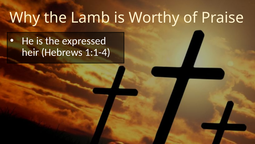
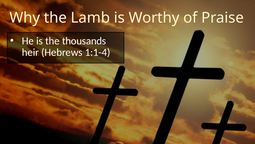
expressed: expressed -> thousands (84, 41)
